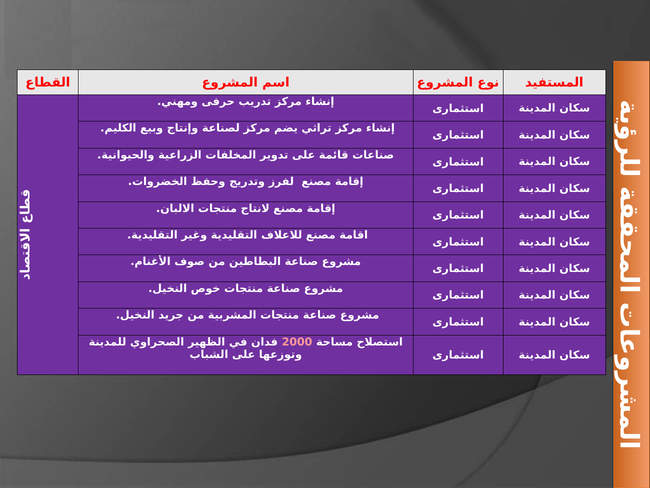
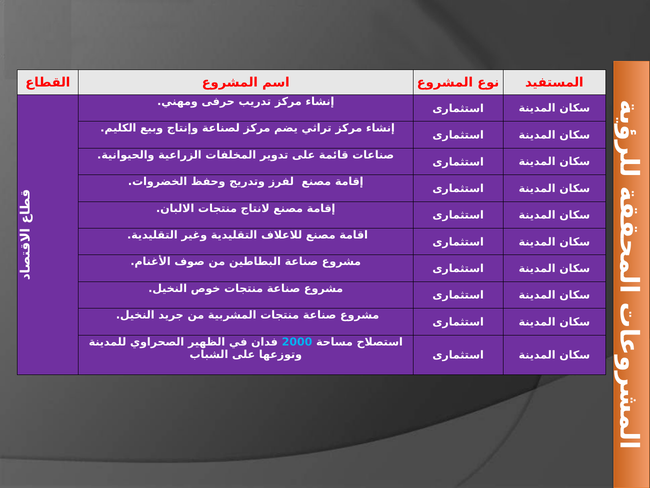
2000 colour: pink -> light blue (297, 342)
